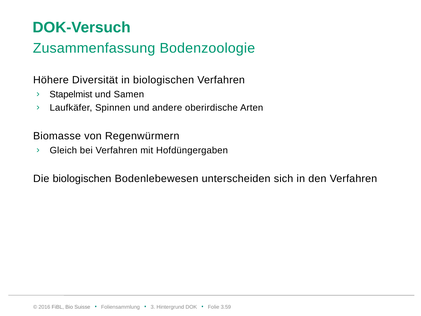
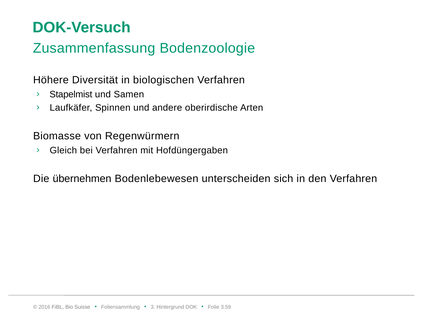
Die biologischen: biologischen -> übernehmen (82, 179)
